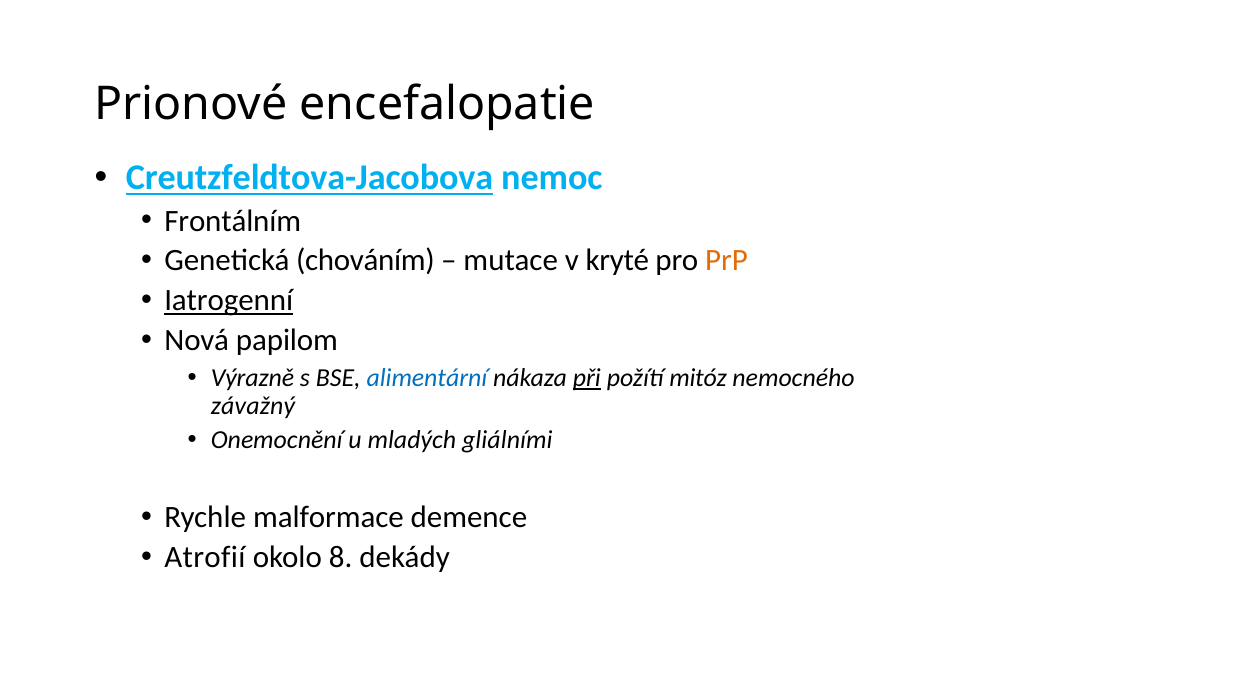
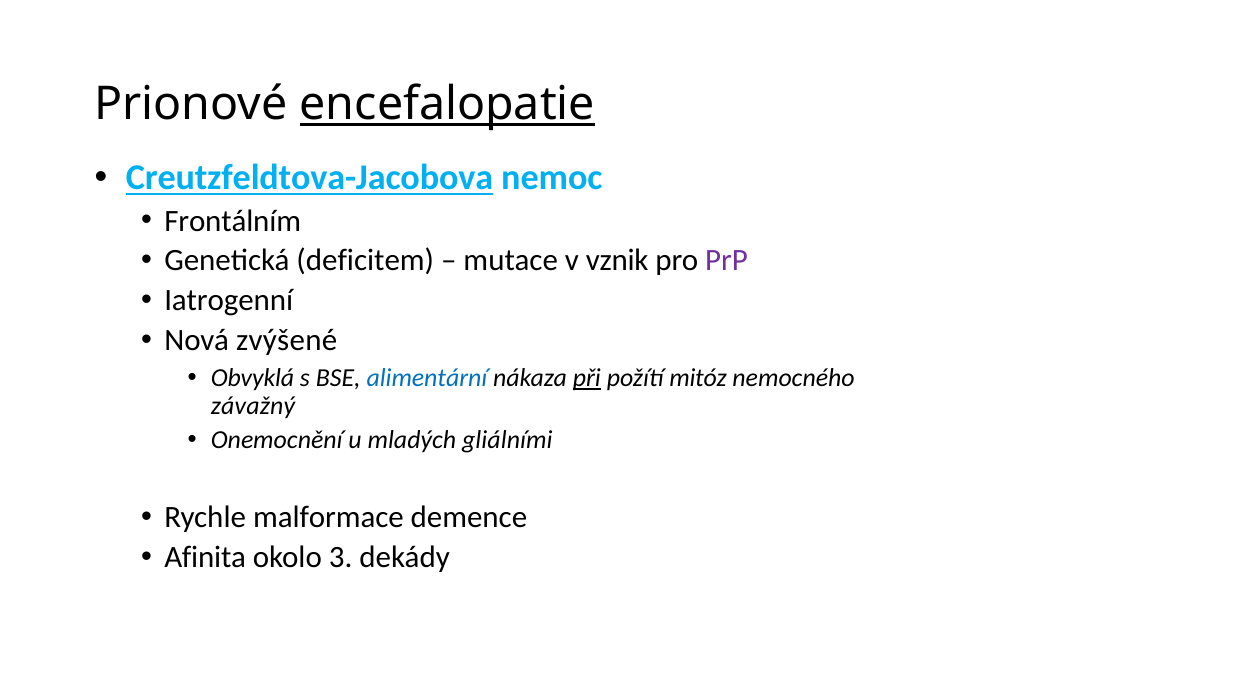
encefalopatie underline: none -> present (447, 104)
chováním: chováním -> deficitem (365, 261)
kryté: kryté -> vznik (617, 261)
PrP colour: orange -> purple (727, 261)
Iatrogenní underline: present -> none (229, 300)
papilom: papilom -> zvýšené (287, 340)
Výrazně: Výrazně -> Obvyklá (252, 378)
Atrofií: Atrofií -> Afinita (205, 557)
8: 8 -> 3 (341, 557)
